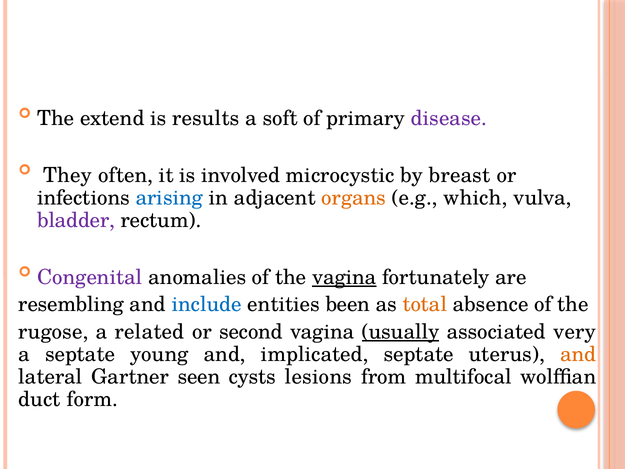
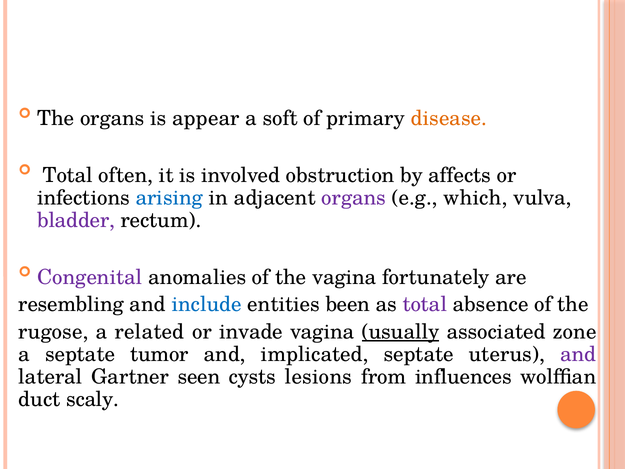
The extend: extend -> organs (112, 119)
results: results -> appear (206, 119)
disease colour: purple -> orange (449, 119)
They: They -> Total (68, 175)
microcystic: microcystic -> obstruction (340, 175)
breast: breast -> affects (460, 175)
organs colour: orange -> purple (354, 198)
vagina underline: present -> none (344, 277)
total colour: orange -> purple (425, 304)
second: second -> invade (251, 332)
very: very -> zone (575, 332)
young: young -> tumor (159, 354)
and colour: orange -> purple (578, 354)
multifocal: multifocal -> influences (463, 376)
form: form -> scaly (93, 399)
